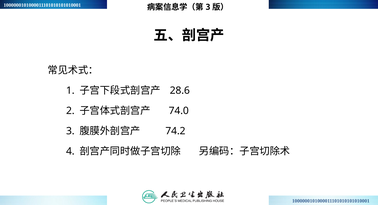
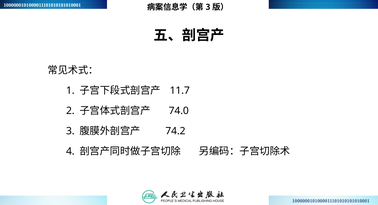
28.6: 28.6 -> 11.7 (180, 90)
